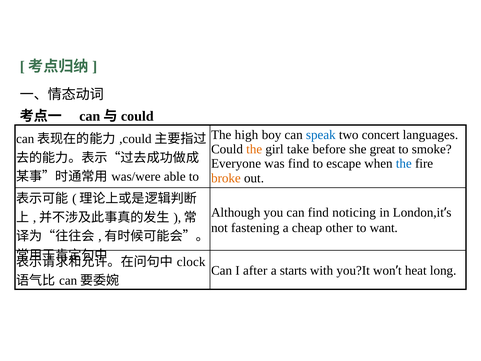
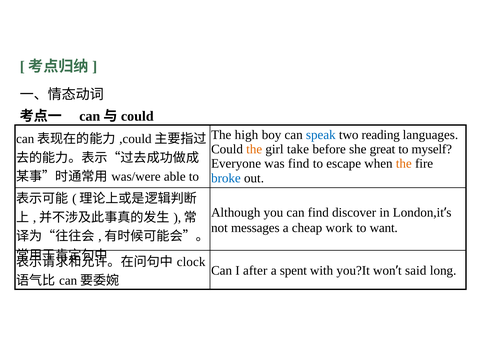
concert: concert -> reading (381, 135)
smoke: smoke -> myself (432, 149)
the colour: blue -> orange (404, 164)
broke colour: orange -> blue (226, 178)
noticing: noticing -> discover (354, 212)
fastening: fastening -> messages (255, 228)
other: other -> work (339, 228)
starts: starts -> spent (293, 270)
heat: heat -> said (416, 270)
